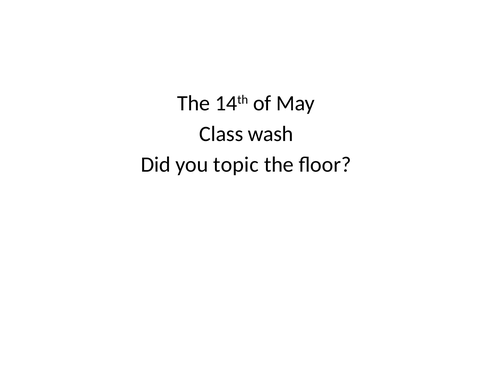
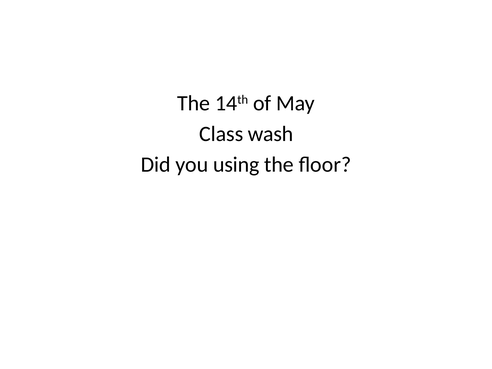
topic: topic -> using (236, 164)
